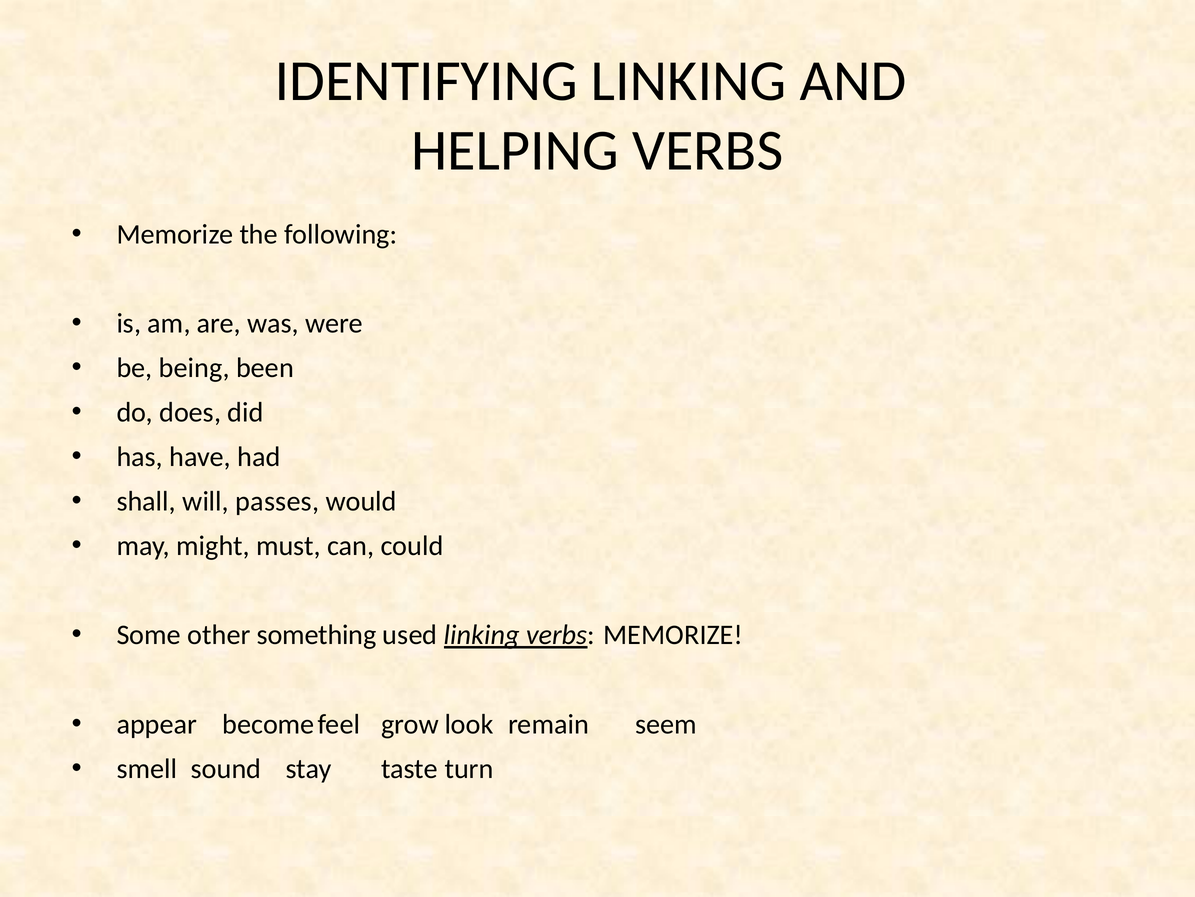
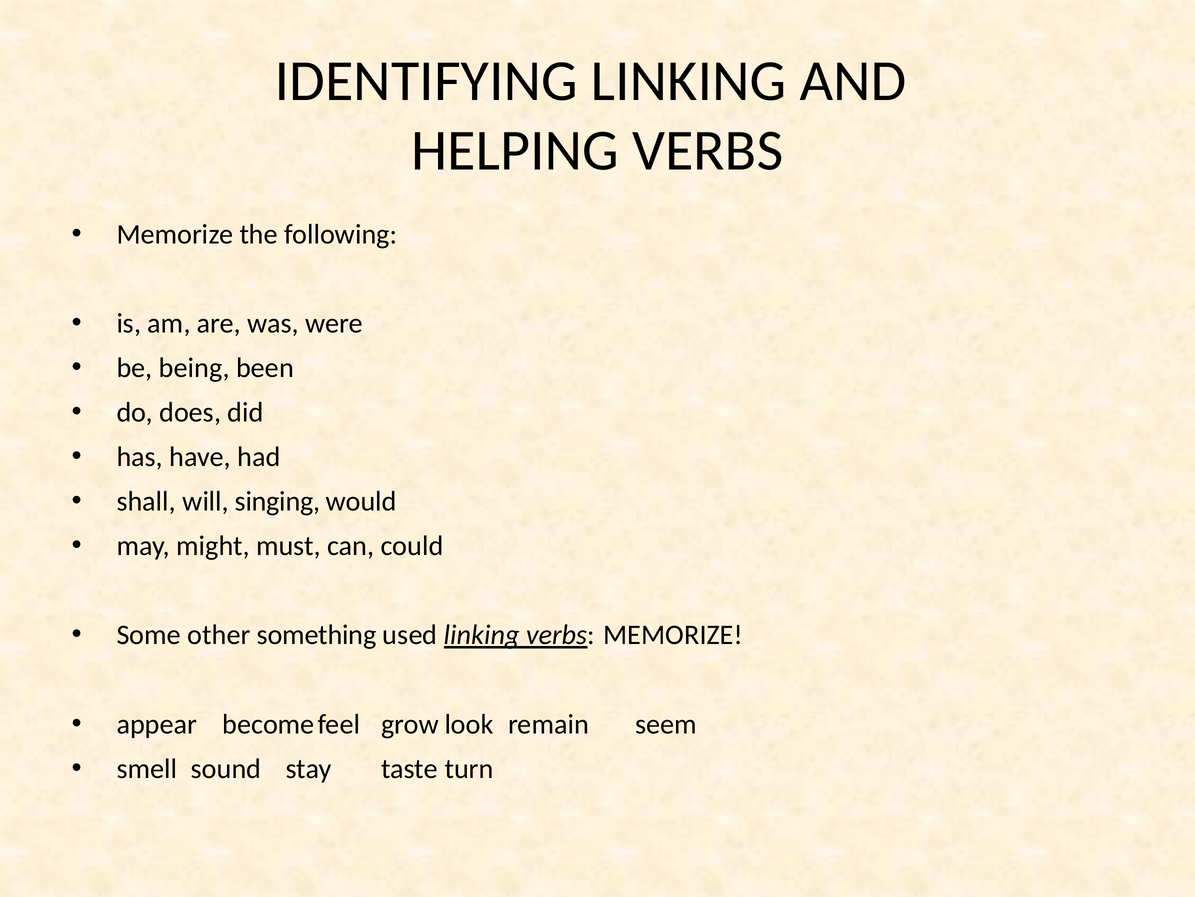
passes: passes -> singing (277, 501)
